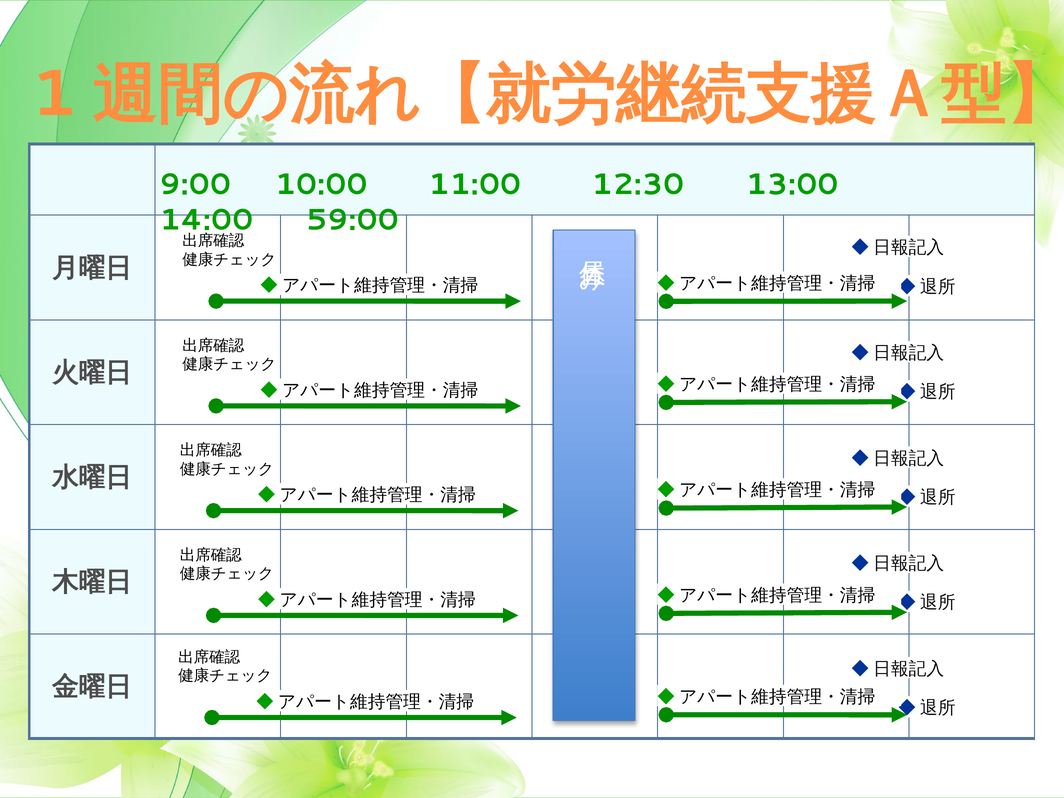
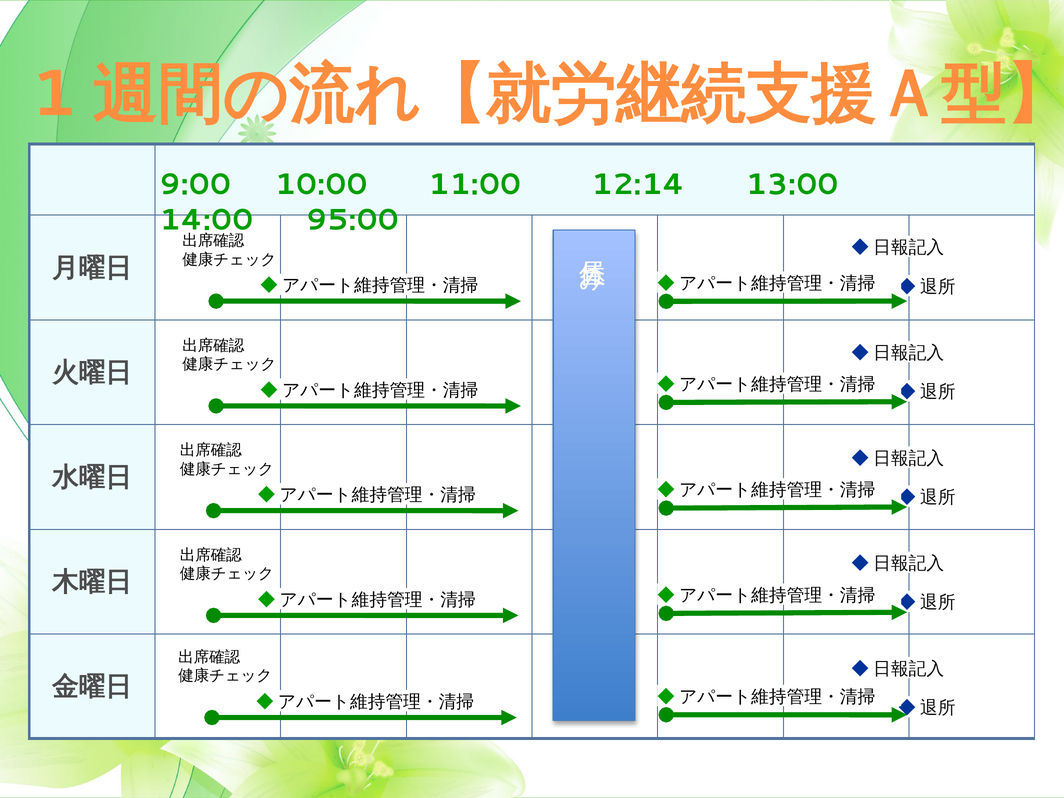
12:30: 12:30 -> 12:14 (638, 185)
59:00: 59:00 -> 95:00 (352, 220)
